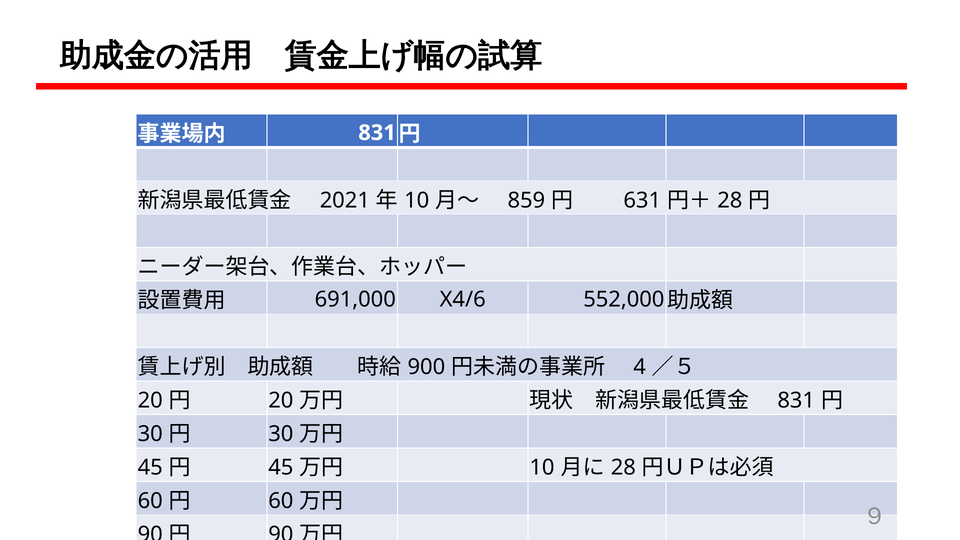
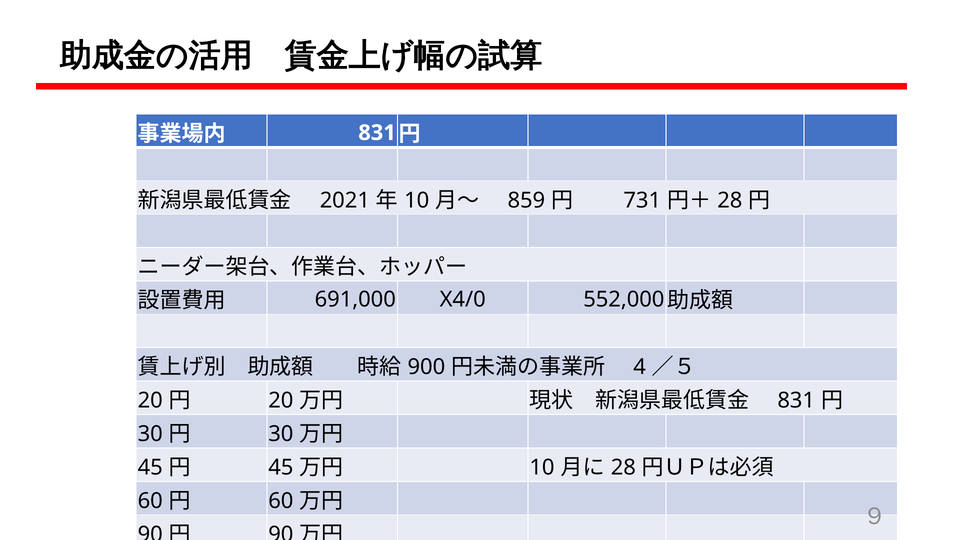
631: 631 -> 731 (642, 200)
X4/6: X4/6 -> X4/0 (463, 300)
